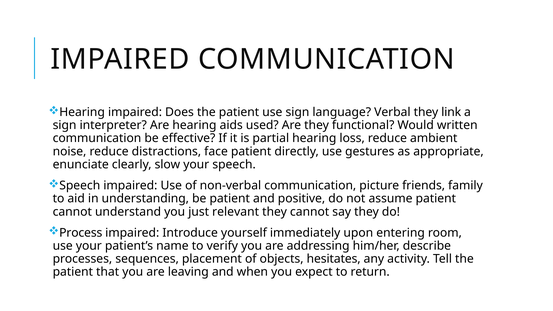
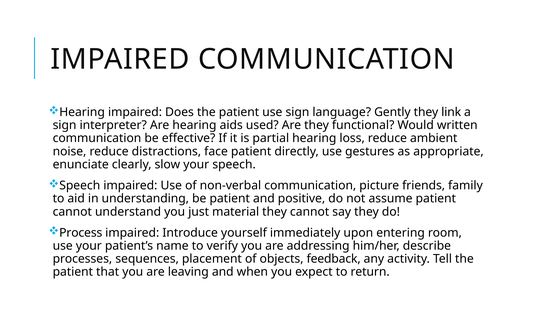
Verbal: Verbal -> Gently (392, 112)
relevant: relevant -> material (236, 212)
hesitates: hesitates -> feedback (334, 259)
